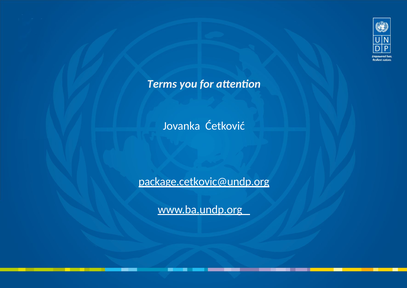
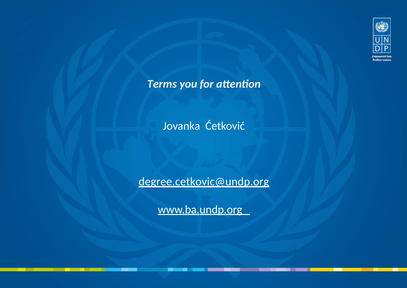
package.cetkovic@undp.org: package.cetkovic@undp.org -> degree.cetkovic@undp.org (204, 182)
